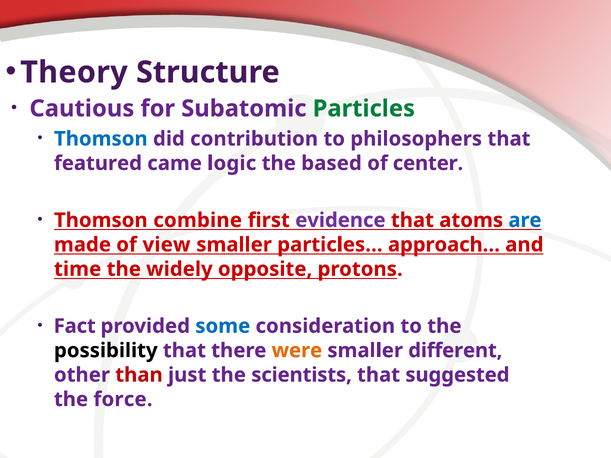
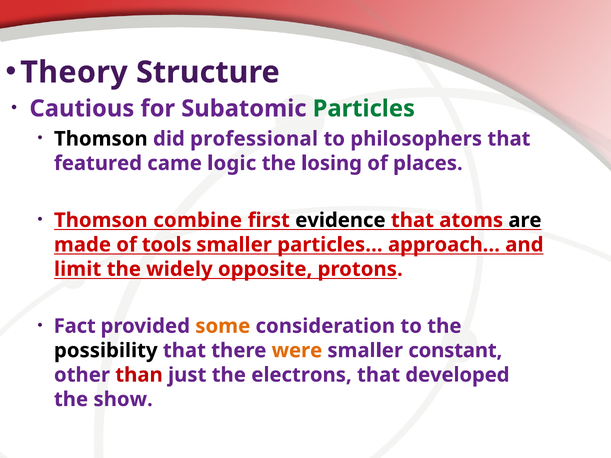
Thomson colour: blue -> black (101, 139)
contribution: contribution -> professional (254, 139)
based: based -> losing (332, 163)
center: center -> places (428, 163)
evidence colour: purple -> black (340, 220)
are colour: blue -> black (525, 220)
view: view -> tools (167, 245)
time: time -> limit (78, 269)
some colour: blue -> orange (223, 326)
different: different -> constant (455, 351)
scientists: scientists -> electrons (301, 375)
suggested: suggested -> developed (457, 375)
force: force -> show (123, 400)
